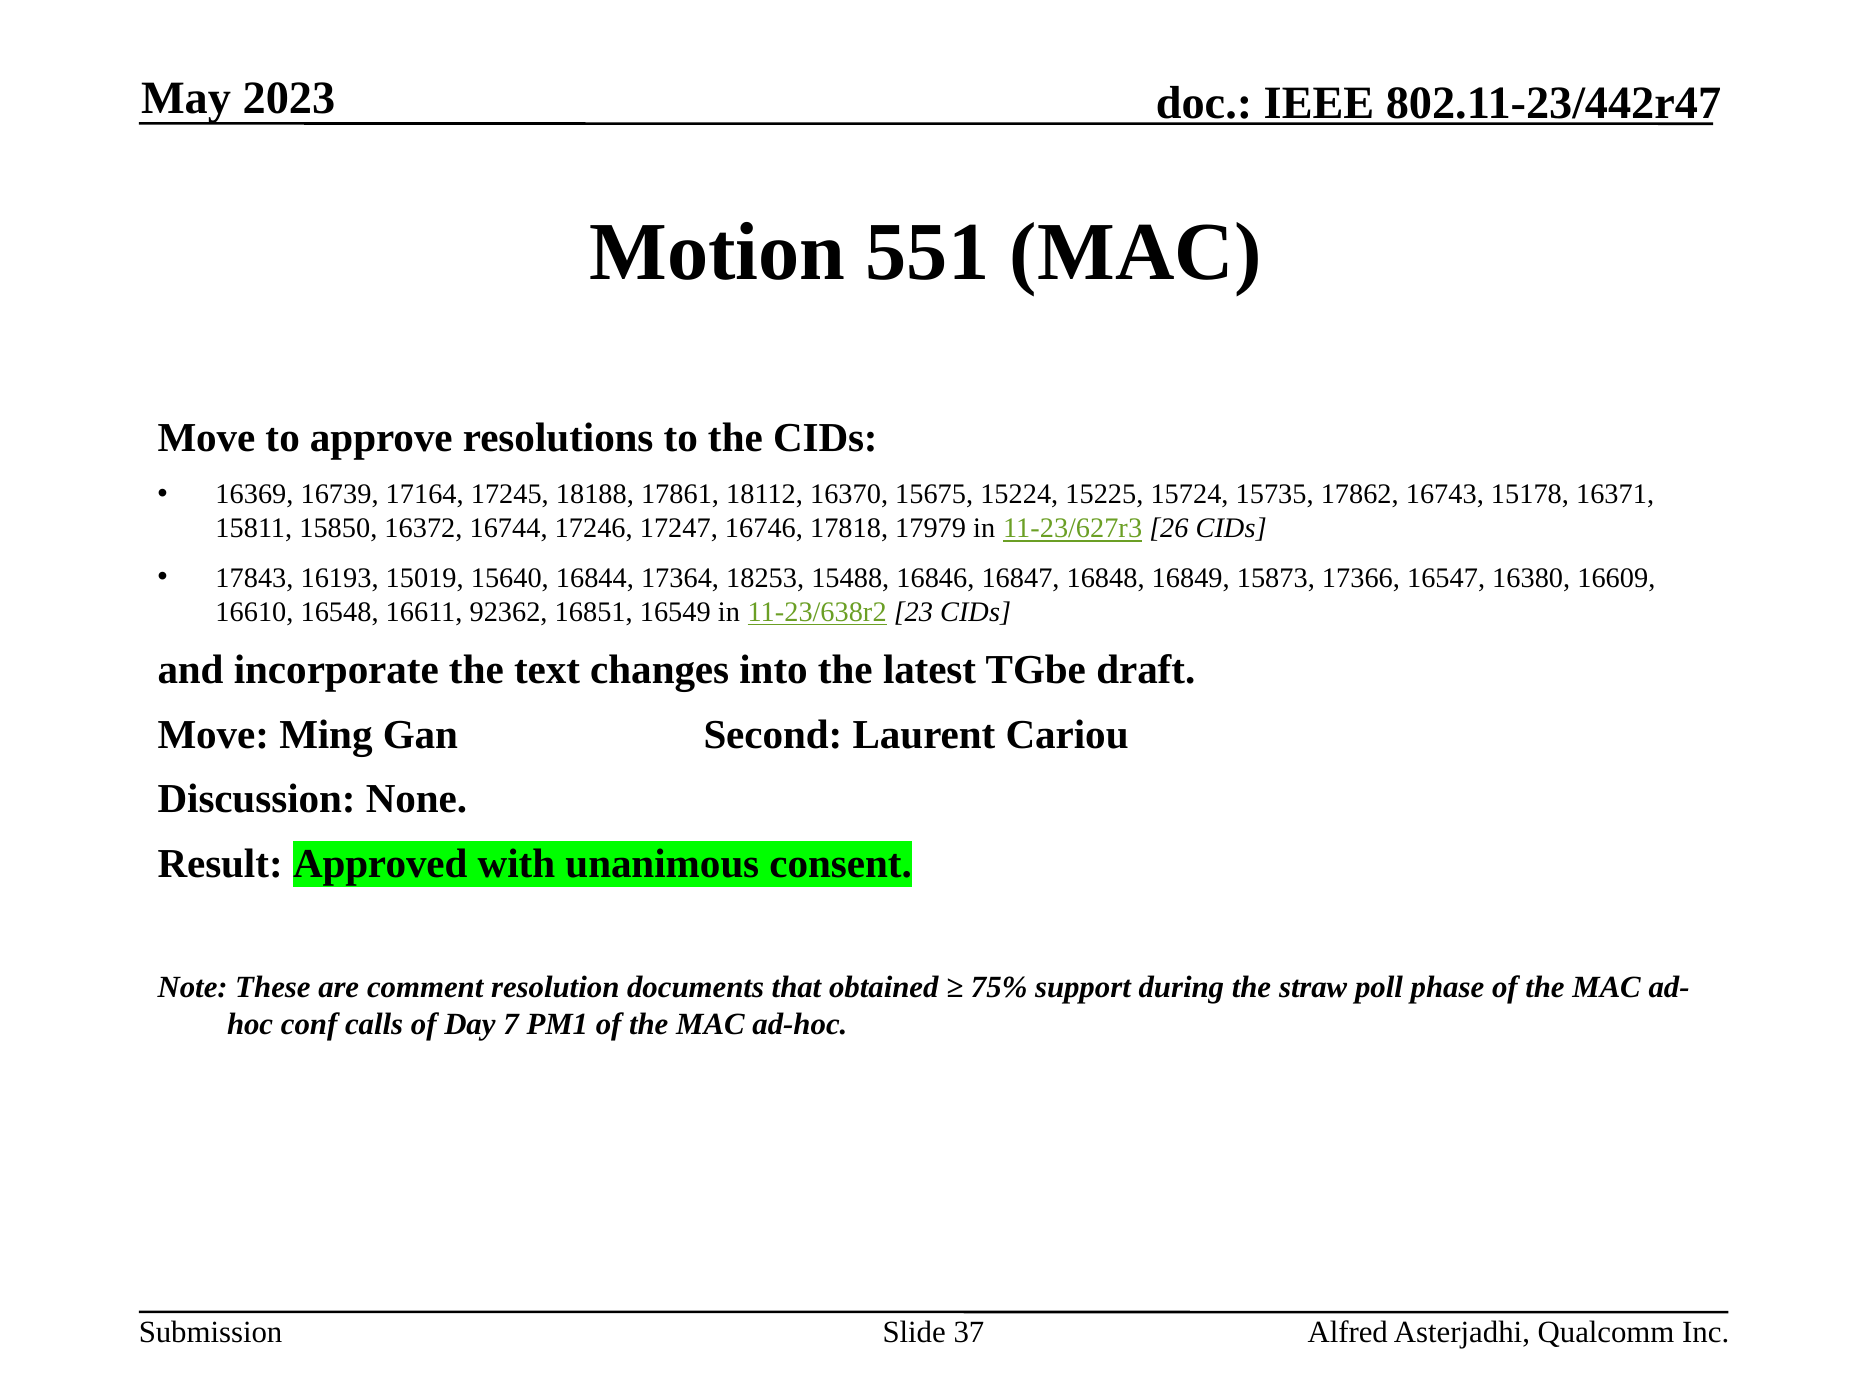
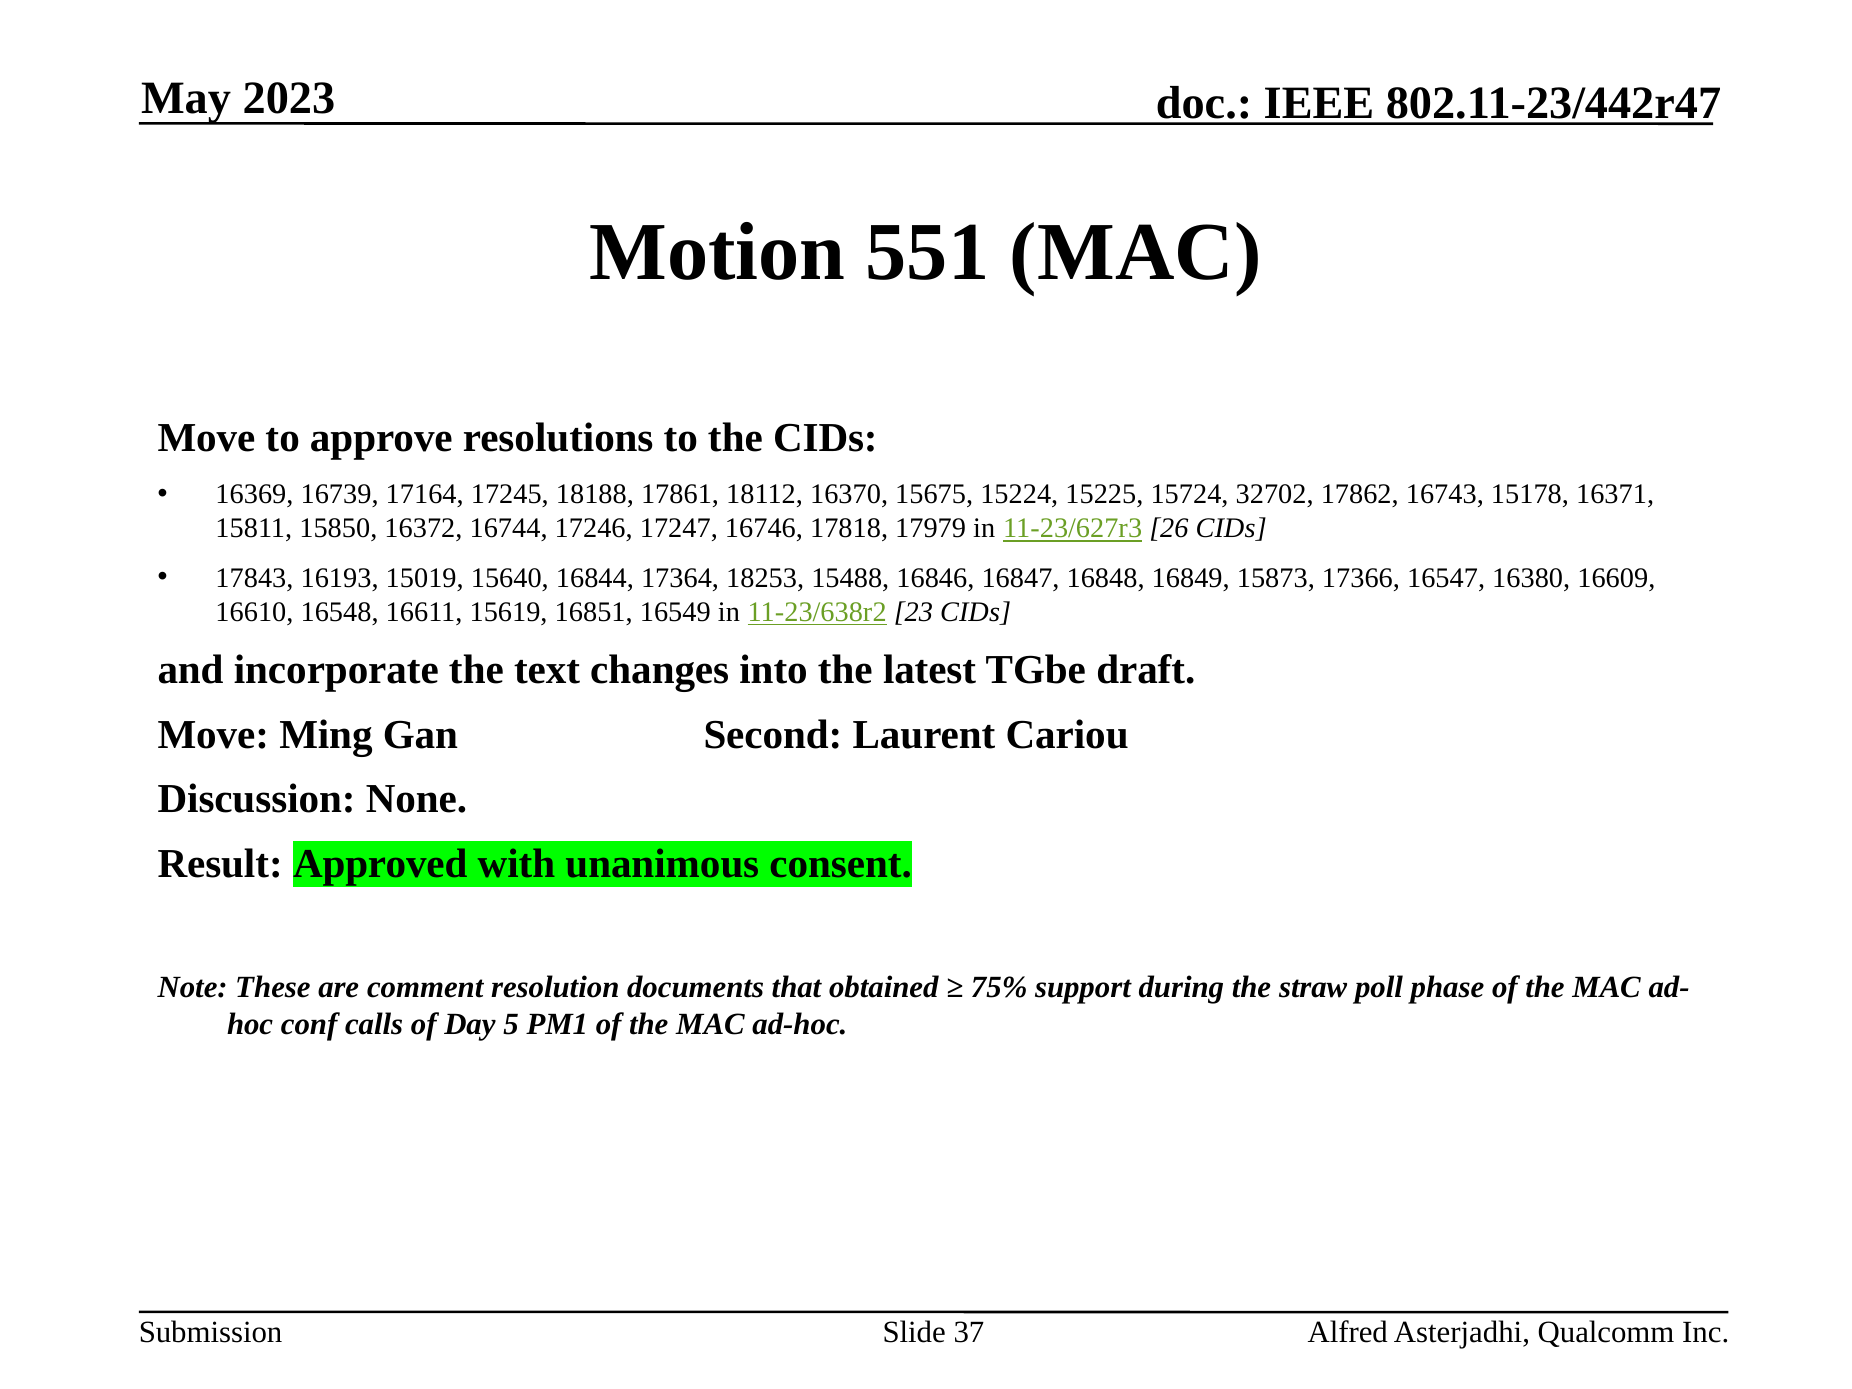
15735: 15735 -> 32702 (1275, 494)
92362: 92362 -> 15619 (509, 612)
7: 7 -> 5 (511, 1024)
